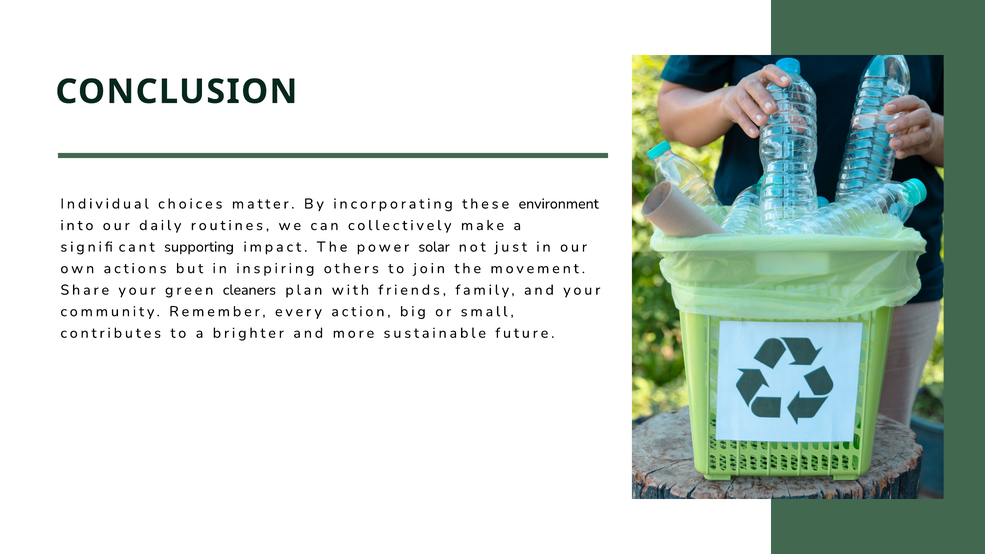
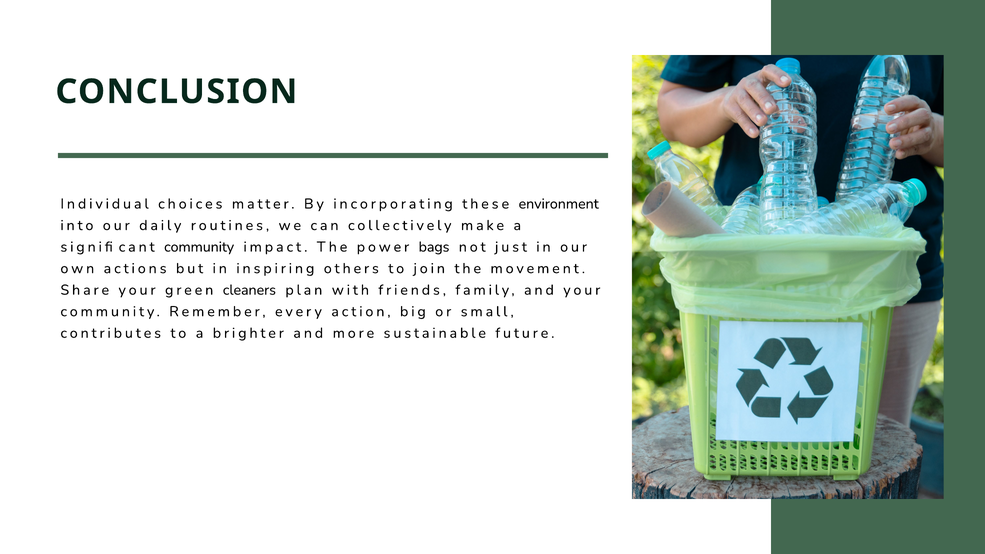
supporting: supporting -> community (199, 247)
solar: solar -> bags (434, 247)
